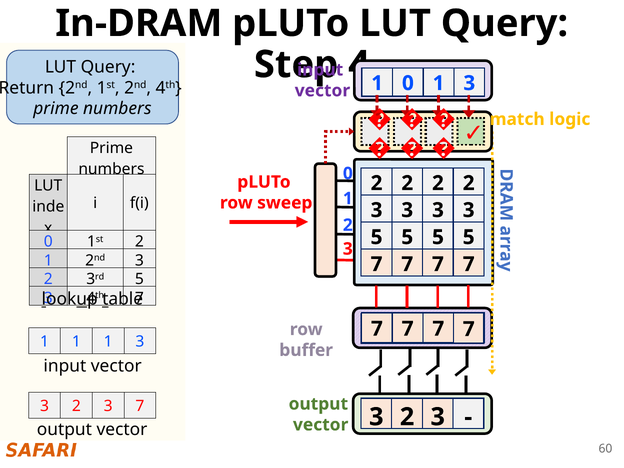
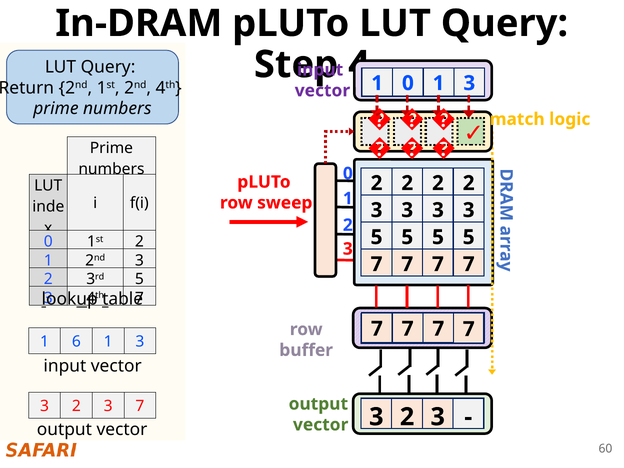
1: 1 -> 6 (76, 342)
